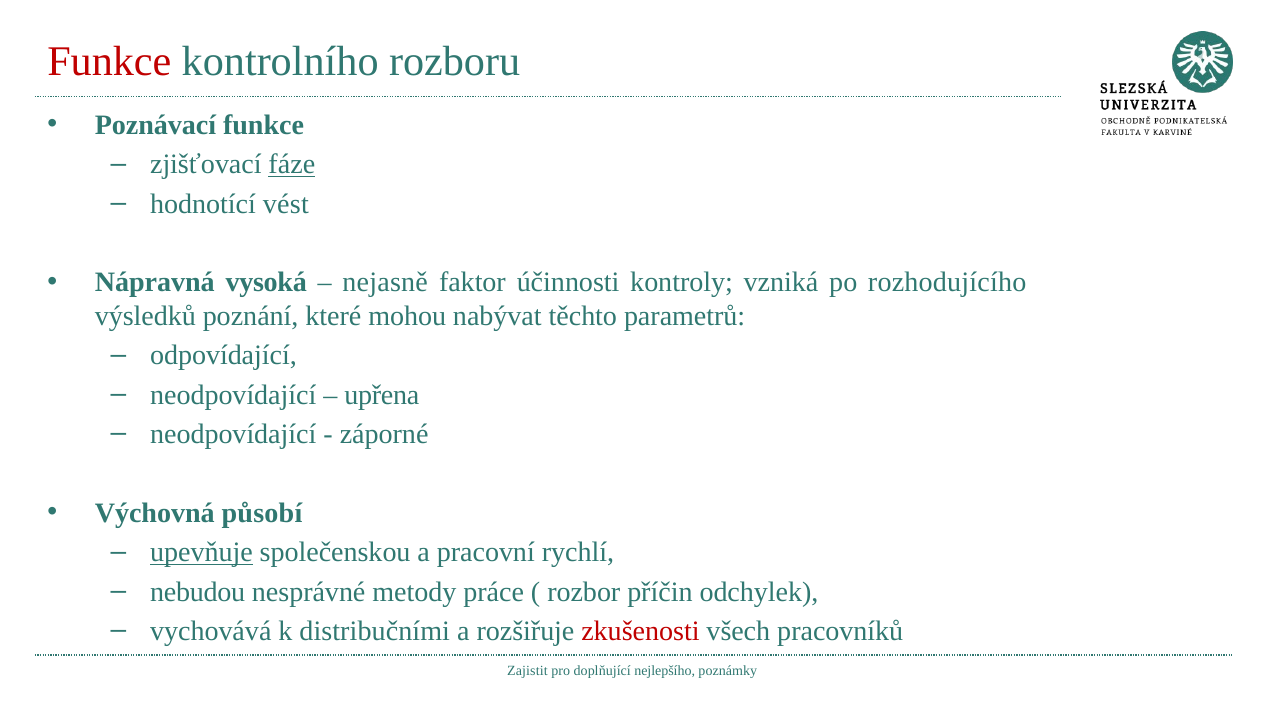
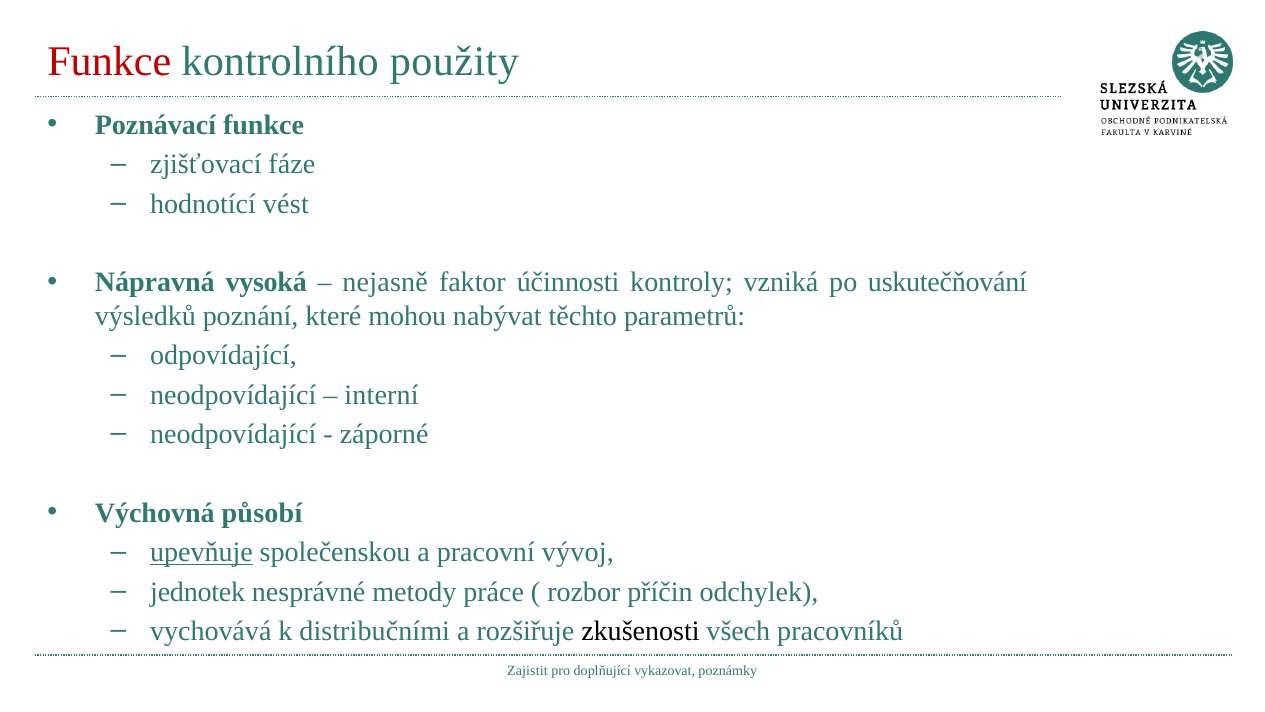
rozboru: rozboru -> použity (454, 62)
fáze underline: present -> none (292, 164)
rozhodujícího: rozhodujícího -> uskutečňování (947, 282)
upřena: upřena -> interní (382, 395)
rychlí: rychlí -> vývoj (578, 552)
nebudou: nebudou -> jednotek (198, 591)
zkušenosti colour: red -> black (640, 631)
nejlepšího: nejlepšího -> vykazovat (665, 670)
